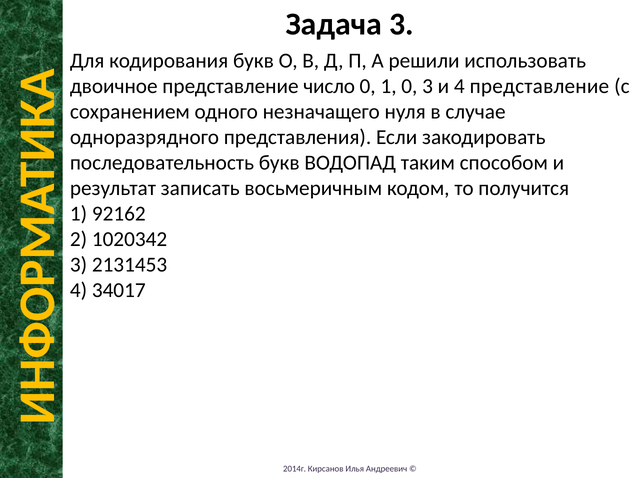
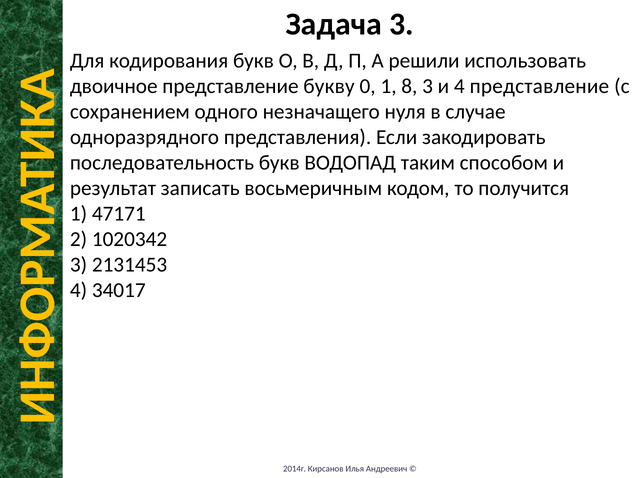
представление число: число -> букву (329, 86)
1 0: 0 -> 8 (409, 86)
92162: 92162 -> 47171 (119, 213)
